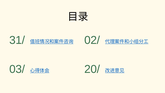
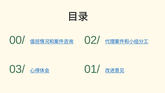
31/: 31/ -> 00/ (17, 40)
20/: 20/ -> 01/ (92, 69)
